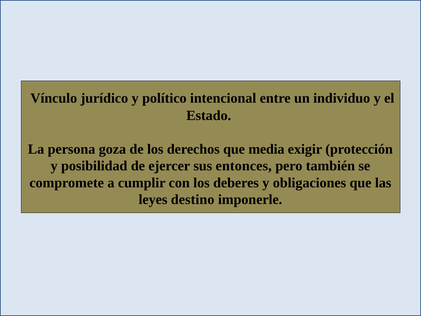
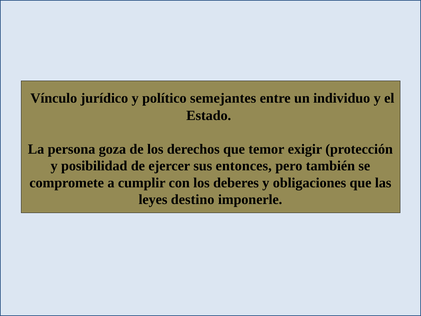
intencional: intencional -> semejantes (223, 98)
media: media -> temor (266, 149)
